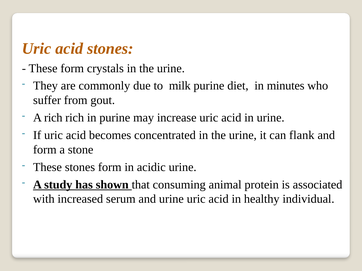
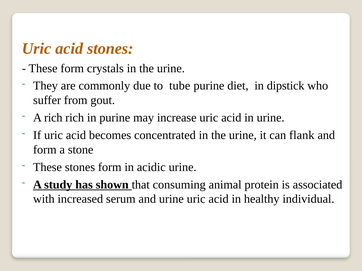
milk: milk -> tube (180, 86)
minutes: minutes -> dipstick (286, 86)
